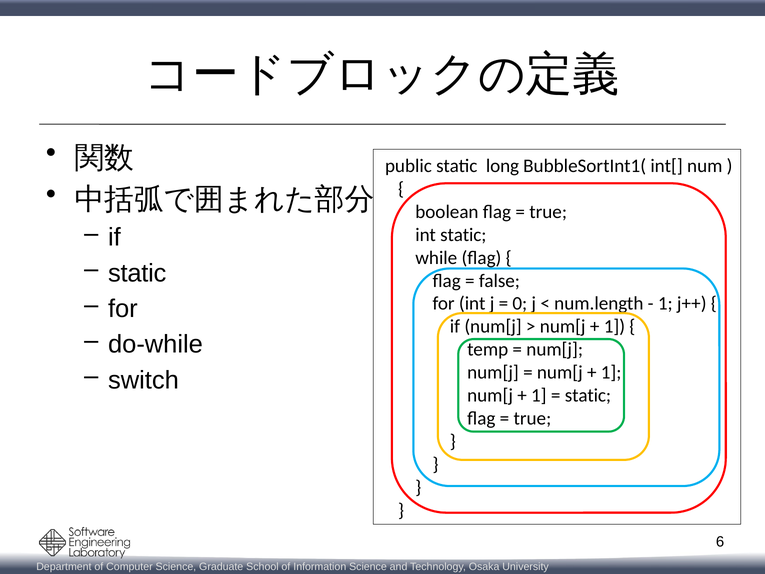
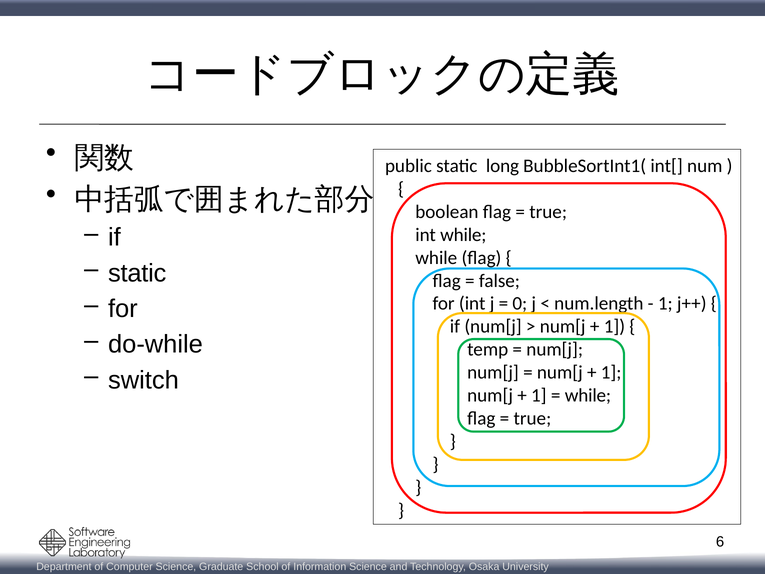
int static: static -> while (463, 235)
static: static -> while (588, 395)
